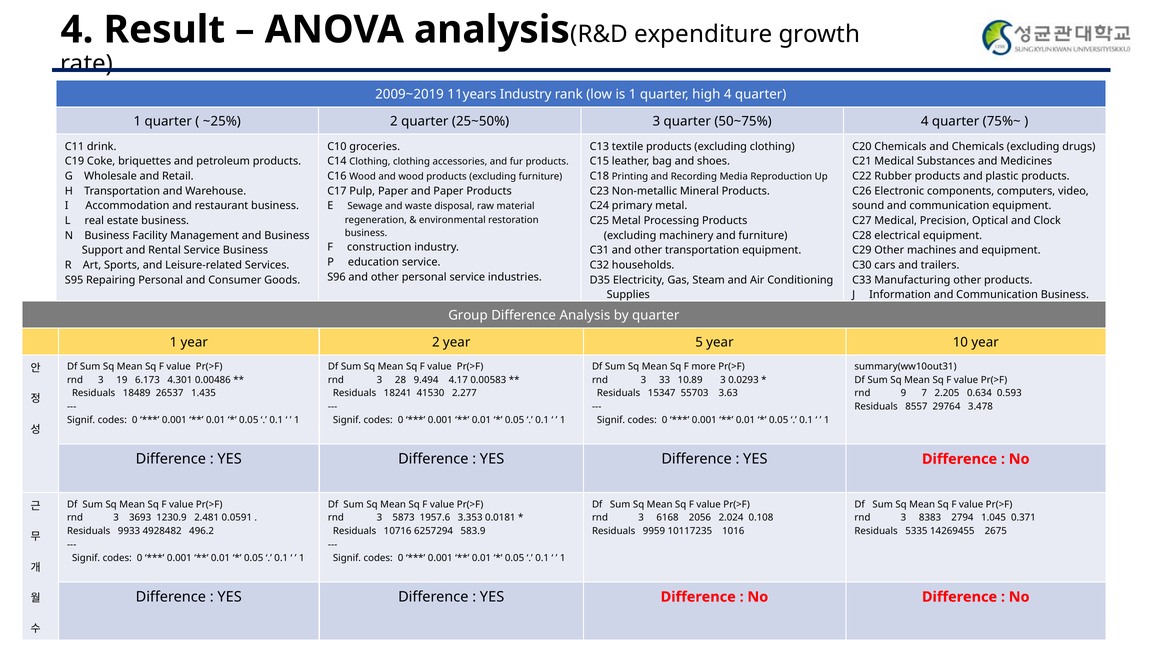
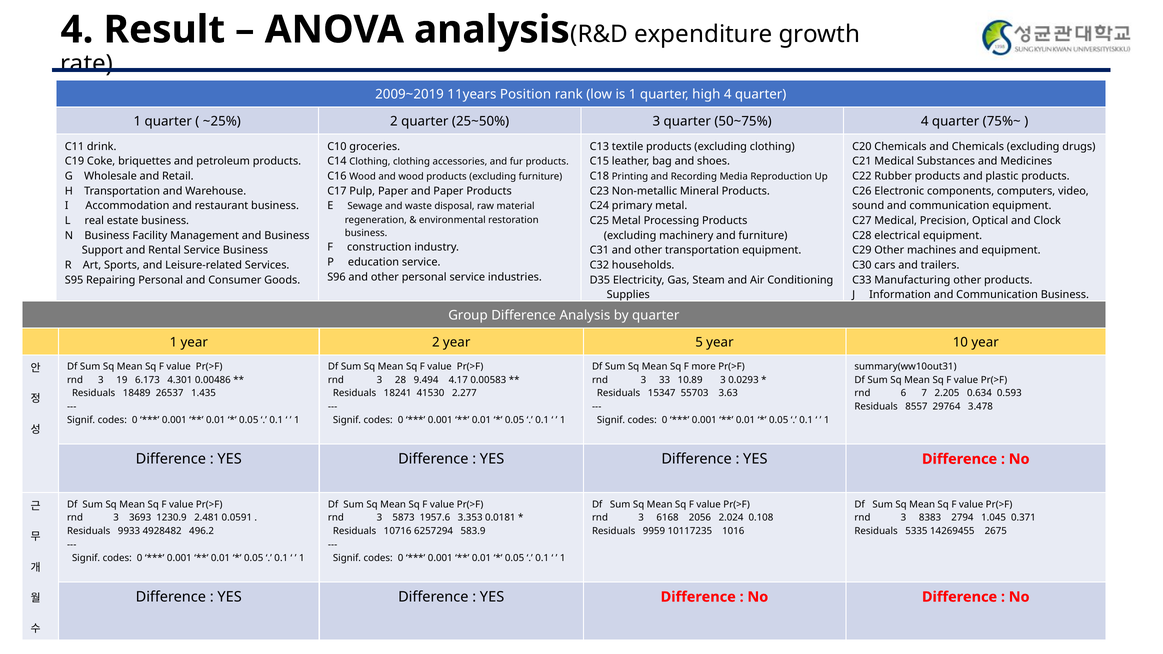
11years Industry: Industry -> Position (526, 94)
9: 9 -> 6 (903, 393)
